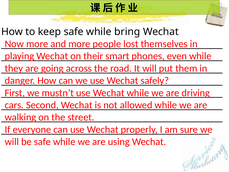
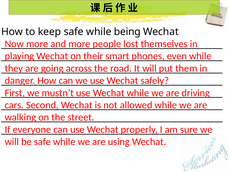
bring: bring -> being (127, 32)
